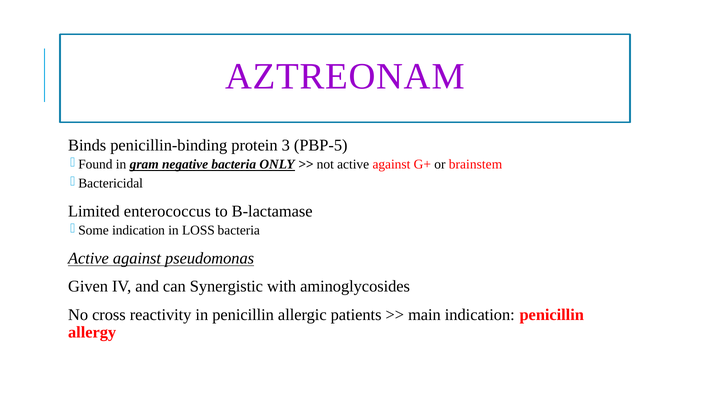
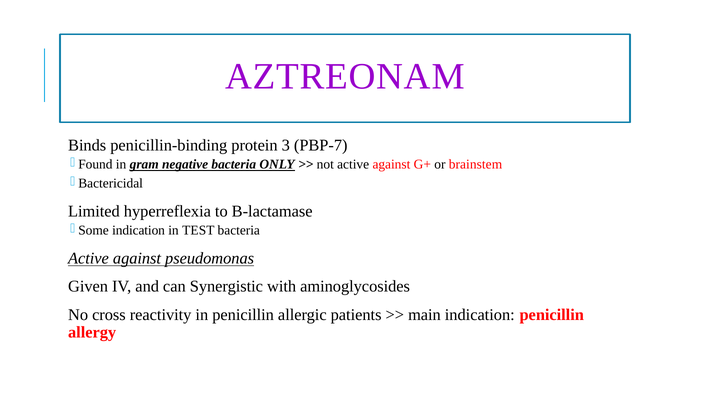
PBP-5: PBP-5 -> PBP-7 (321, 145)
enterococcus: enterococcus -> hyperreflexia (167, 211)
LOSS: LOSS -> TEST (198, 231)
